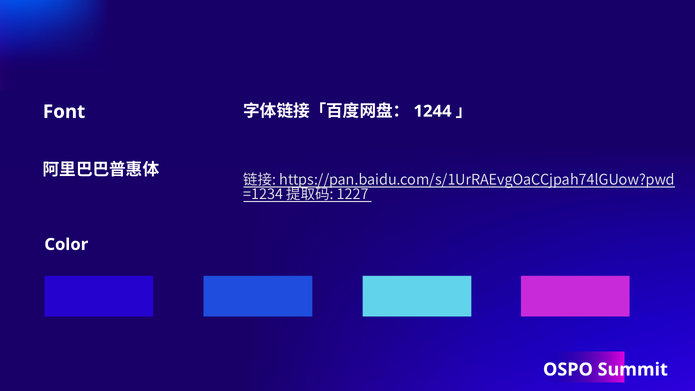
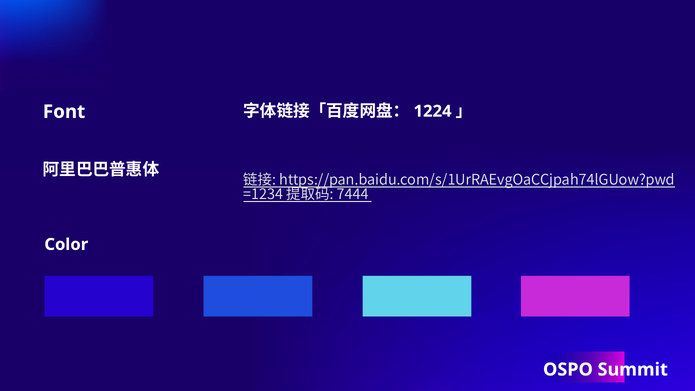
1244: 1244 -> 1224 (433, 111)
1227: 1227 -> 7444 (353, 195)
